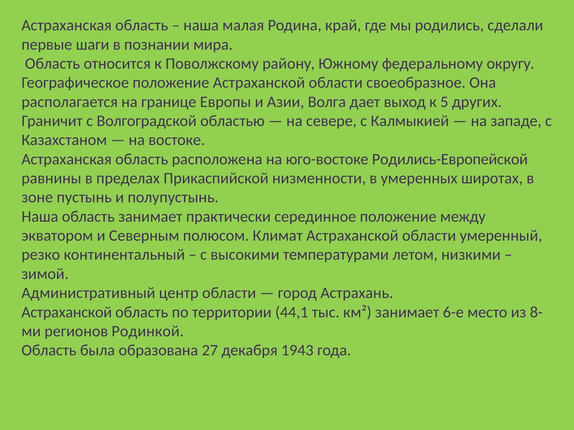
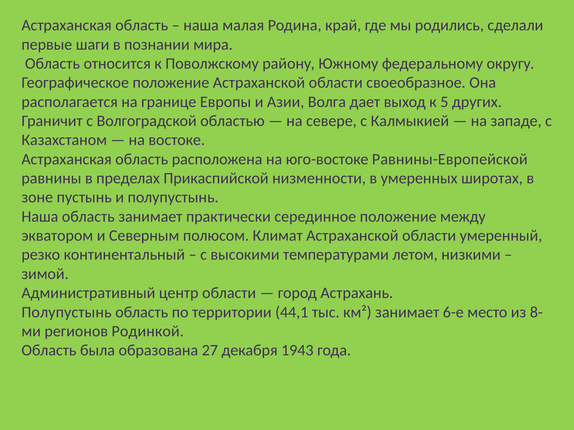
Родились-Европейской: Родились-Европейской -> Равнины-Европейской (450, 159)
Астраханской: Астраханской -> Полупустынь (67, 312)
